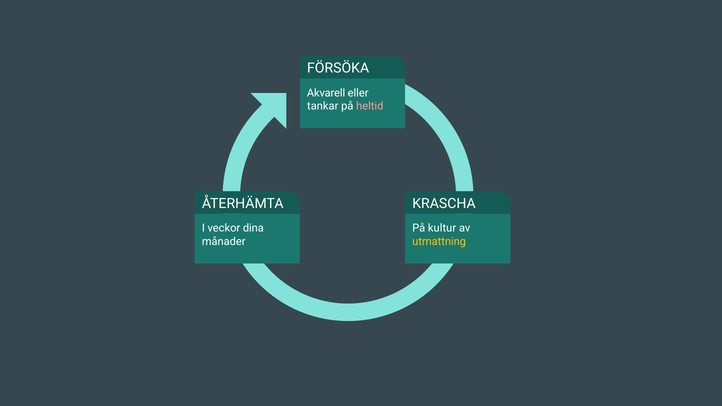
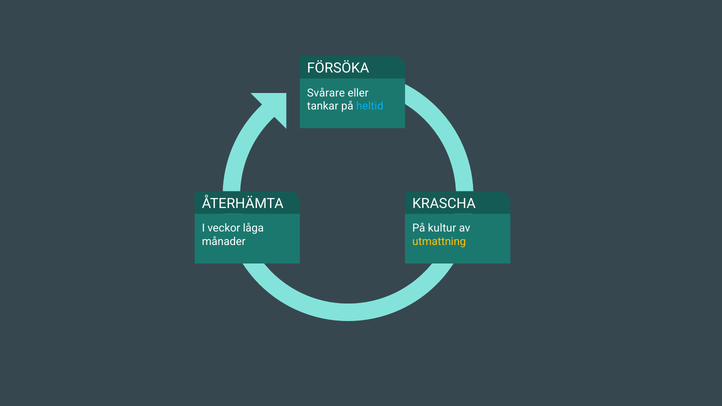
Akvarell: Akvarell -> Svårare (326, 93)
heltid colour: pink -> light blue (370, 106)
dina: dina -> låga (253, 228)
